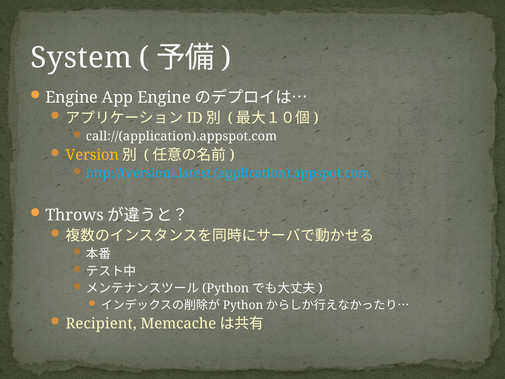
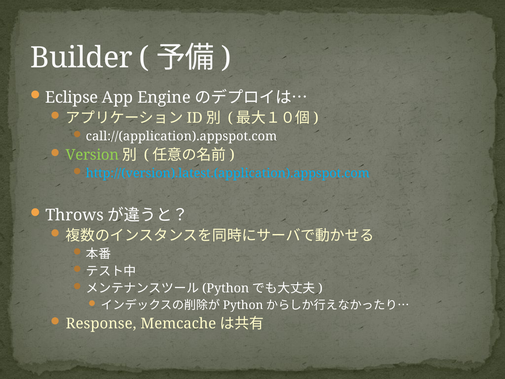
System: System -> Builder (81, 58)
Engine: Engine -> Eclipse (72, 97)
Version colour: yellow -> light green (92, 155)
Recipient: Recipient -> Response (101, 323)
